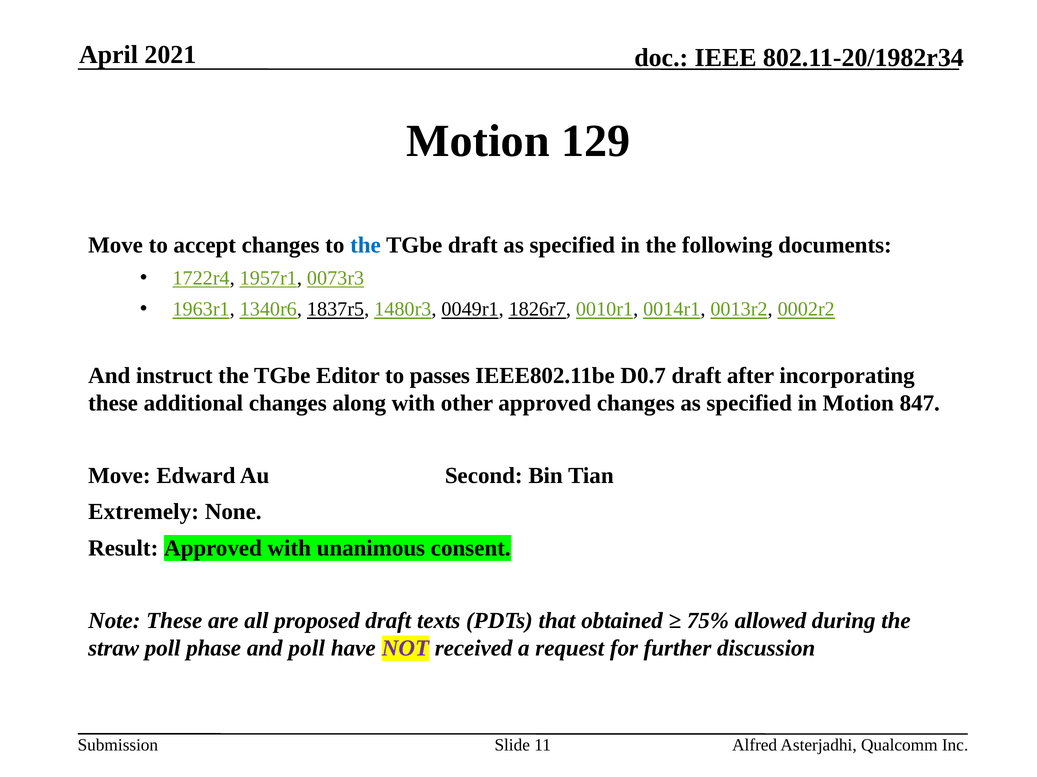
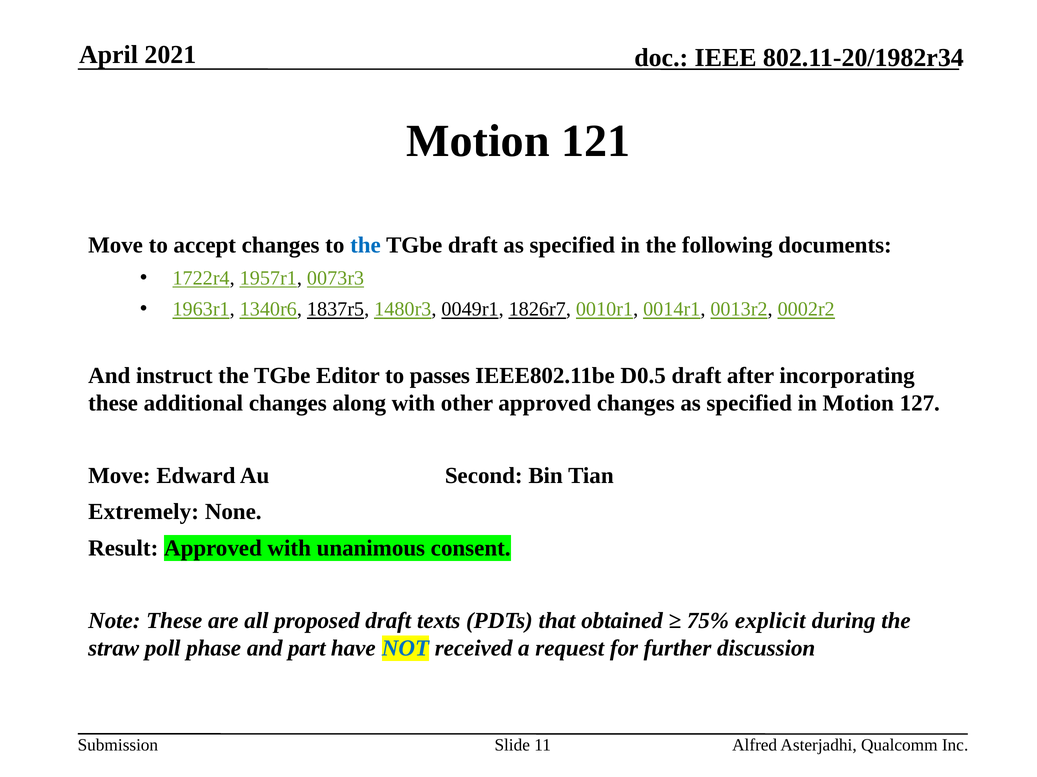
129: 129 -> 121 (596, 141)
D0.7: D0.7 -> D0.5 (643, 376)
847: 847 -> 127 (920, 403)
allowed: allowed -> explicit (770, 621)
and poll: poll -> part (307, 649)
NOT colour: purple -> blue (405, 649)
